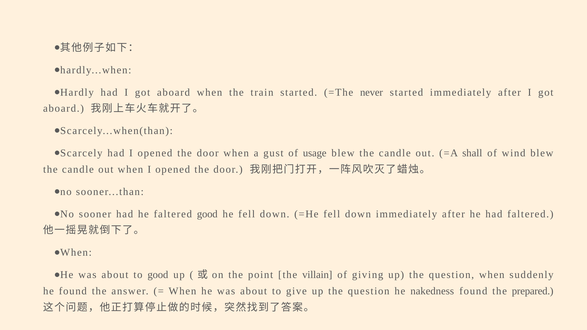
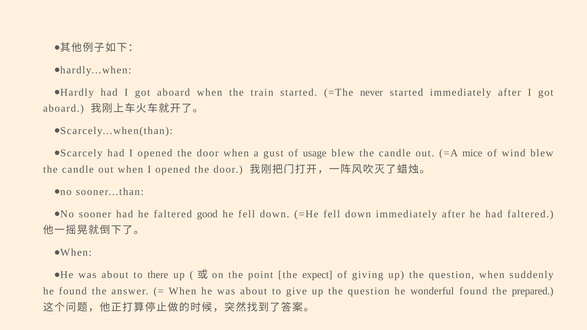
shall: shall -> mice (472, 153)
to good: good -> there (158, 275)
villain: villain -> expect (317, 275)
nakedness: nakedness -> wonderful (432, 291)
